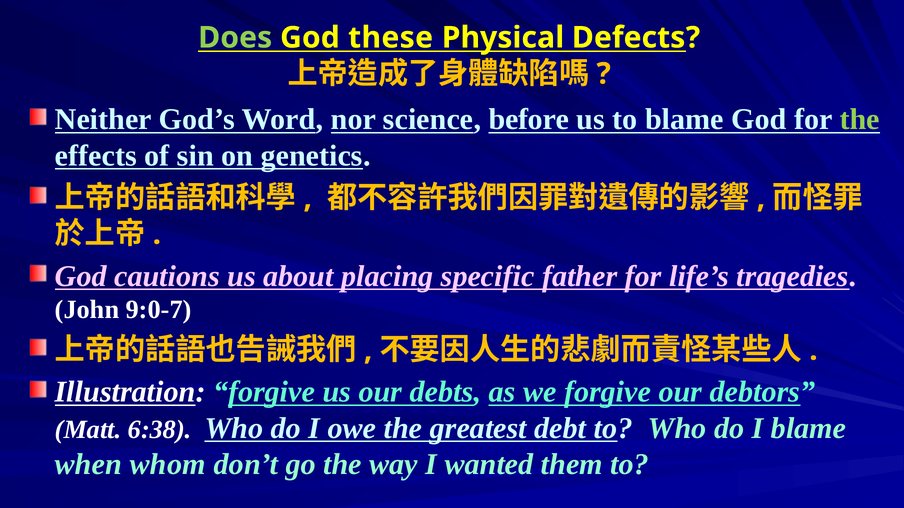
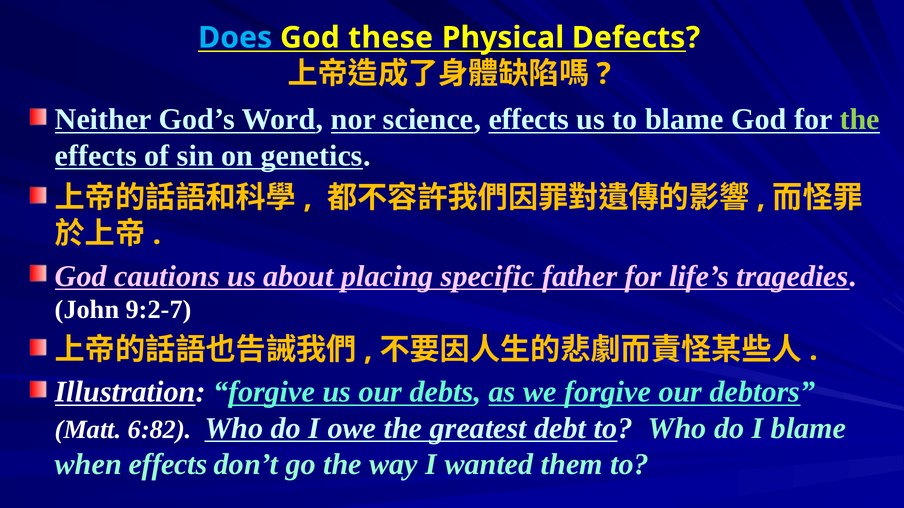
Does colour: light green -> light blue (235, 38)
science before: before -> effects (529, 120)
9:0-7: 9:0-7 -> 9:2-7 (159, 310)
6:38: 6:38 -> 6:82 (160, 430)
when whom: whom -> effects (168, 465)
